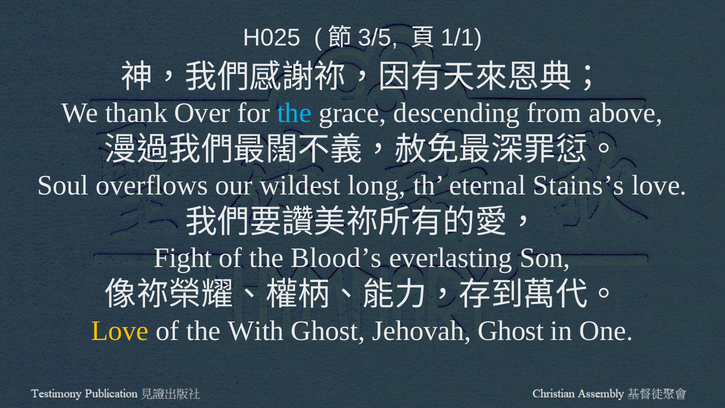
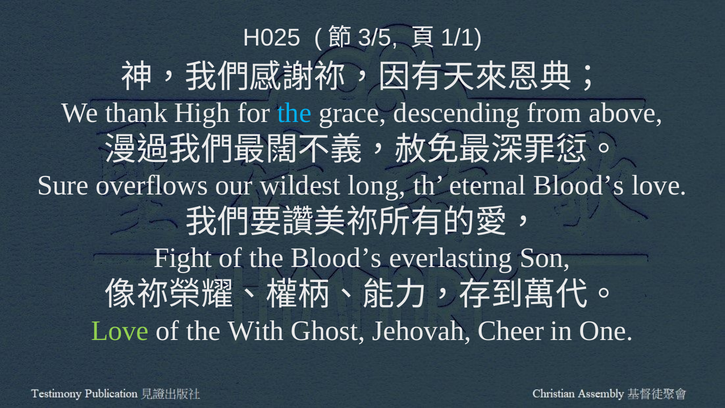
Over: Over -> High (202, 113)
Soul: Soul -> Sure (63, 186)
eternal Stains’s: Stains’s -> Blood’s (579, 186)
Love colour: yellow -> light green (120, 331)
Jehovah Ghost: Ghost -> Cheer (511, 331)
